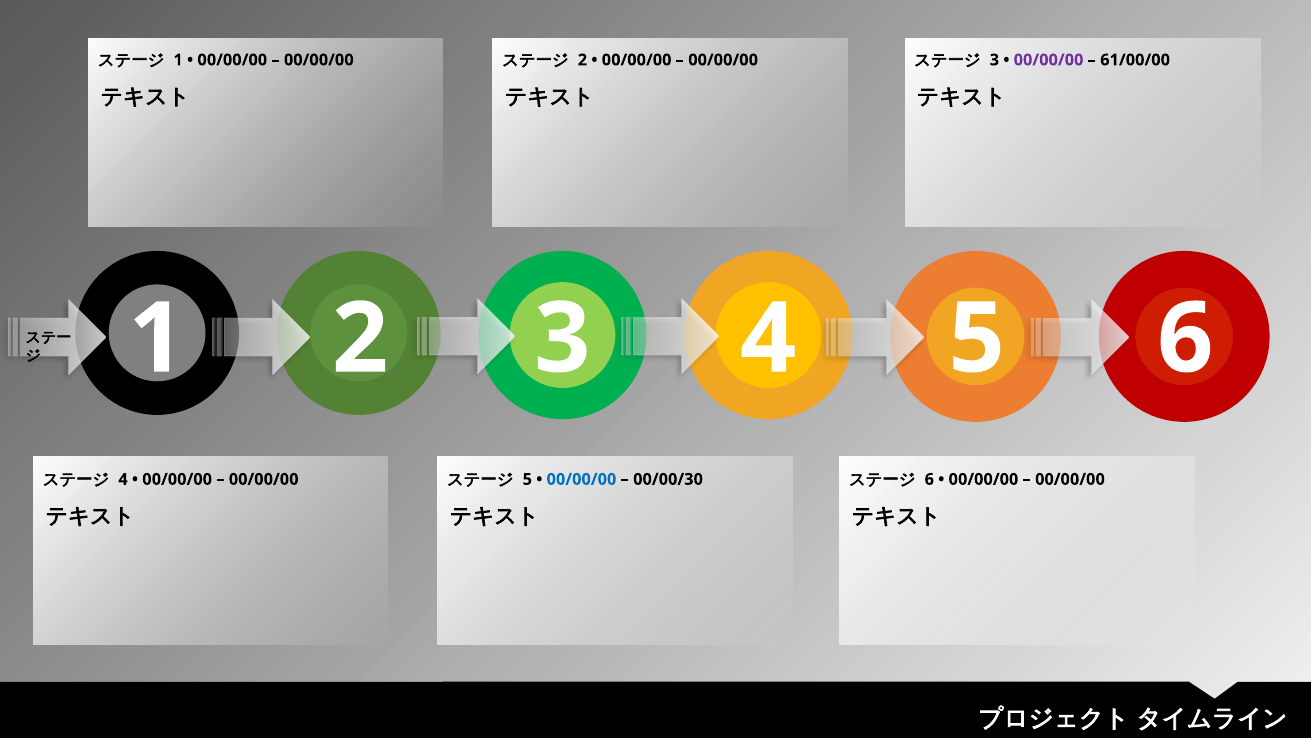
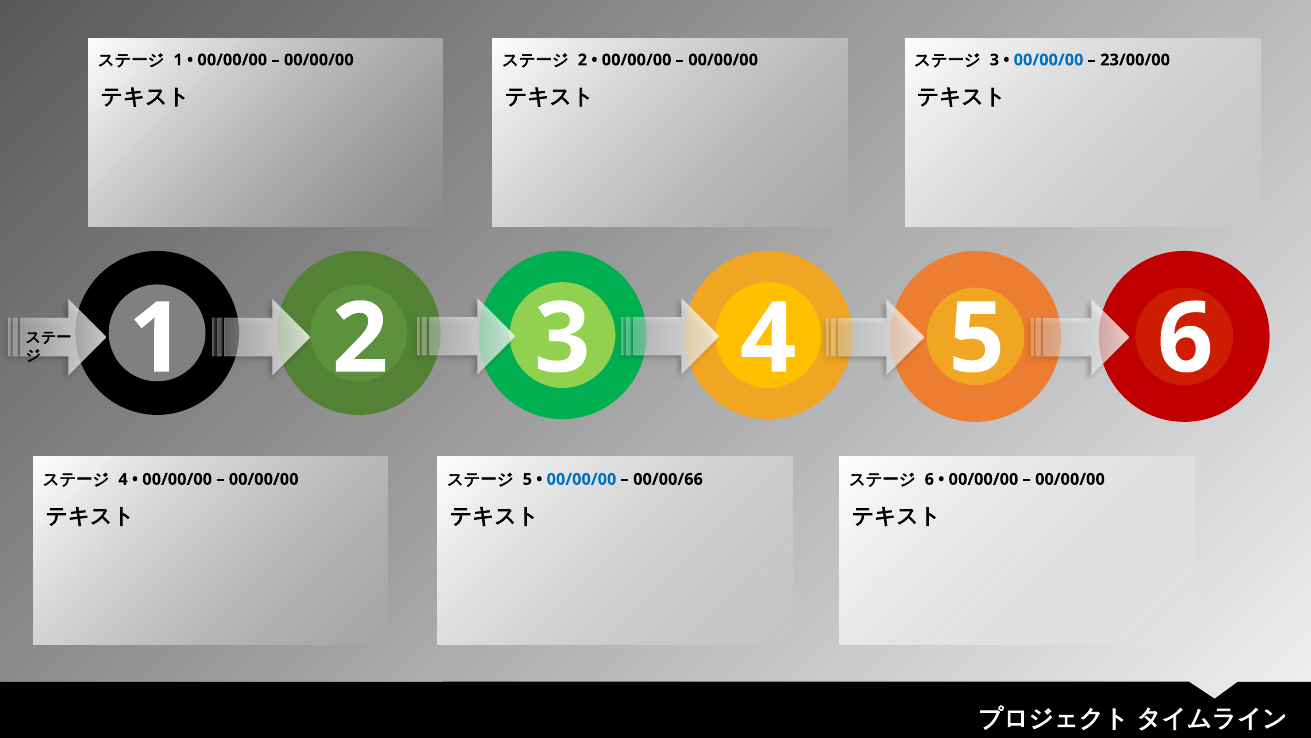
00/00/00 colour: purple -> blue (1049, 60)
61/00/00: 61/00/00 -> 23/00/00 (1135, 60)
00/00/30: 00/00/30 -> 00/00/66 (668, 479)
